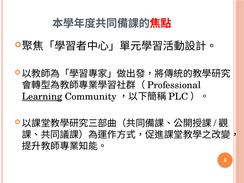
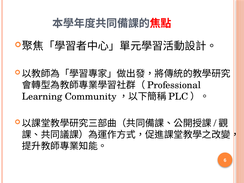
Learning underline: present -> none (42, 97)
